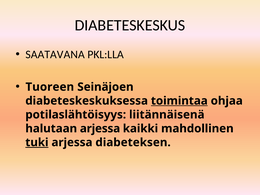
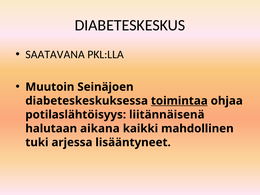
Tuoreen: Tuoreen -> Muutoin (50, 87)
halutaan arjessa: arjessa -> aikana (100, 129)
tuki underline: present -> none (37, 142)
diabeteksen: diabeteksen -> lisääntyneet (133, 142)
